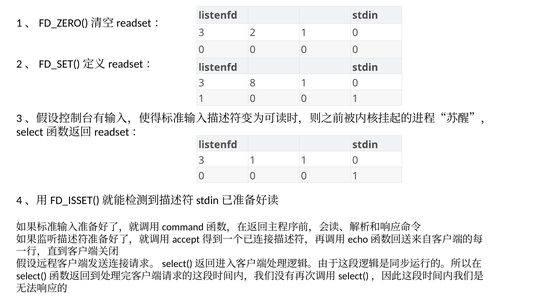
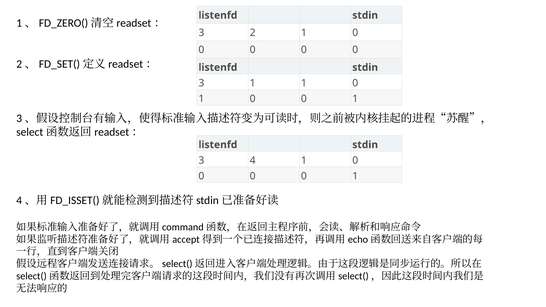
3 8: 8 -> 1 (253, 83)
3 1: 1 -> 4 (253, 160)
